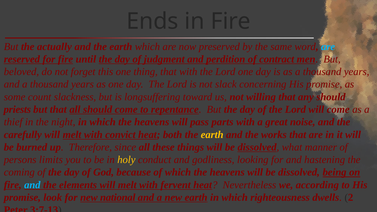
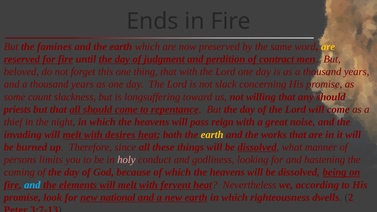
actually: actually -> famines (54, 47)
are colour: light blue -> yellow (328, 47)
parts: parts -> reign (223, 122)
carefully: carefully -> invading (23, 135)
convict: convict -> desires (120, 135)
holy colour: yellow -> pink (126, 160)
